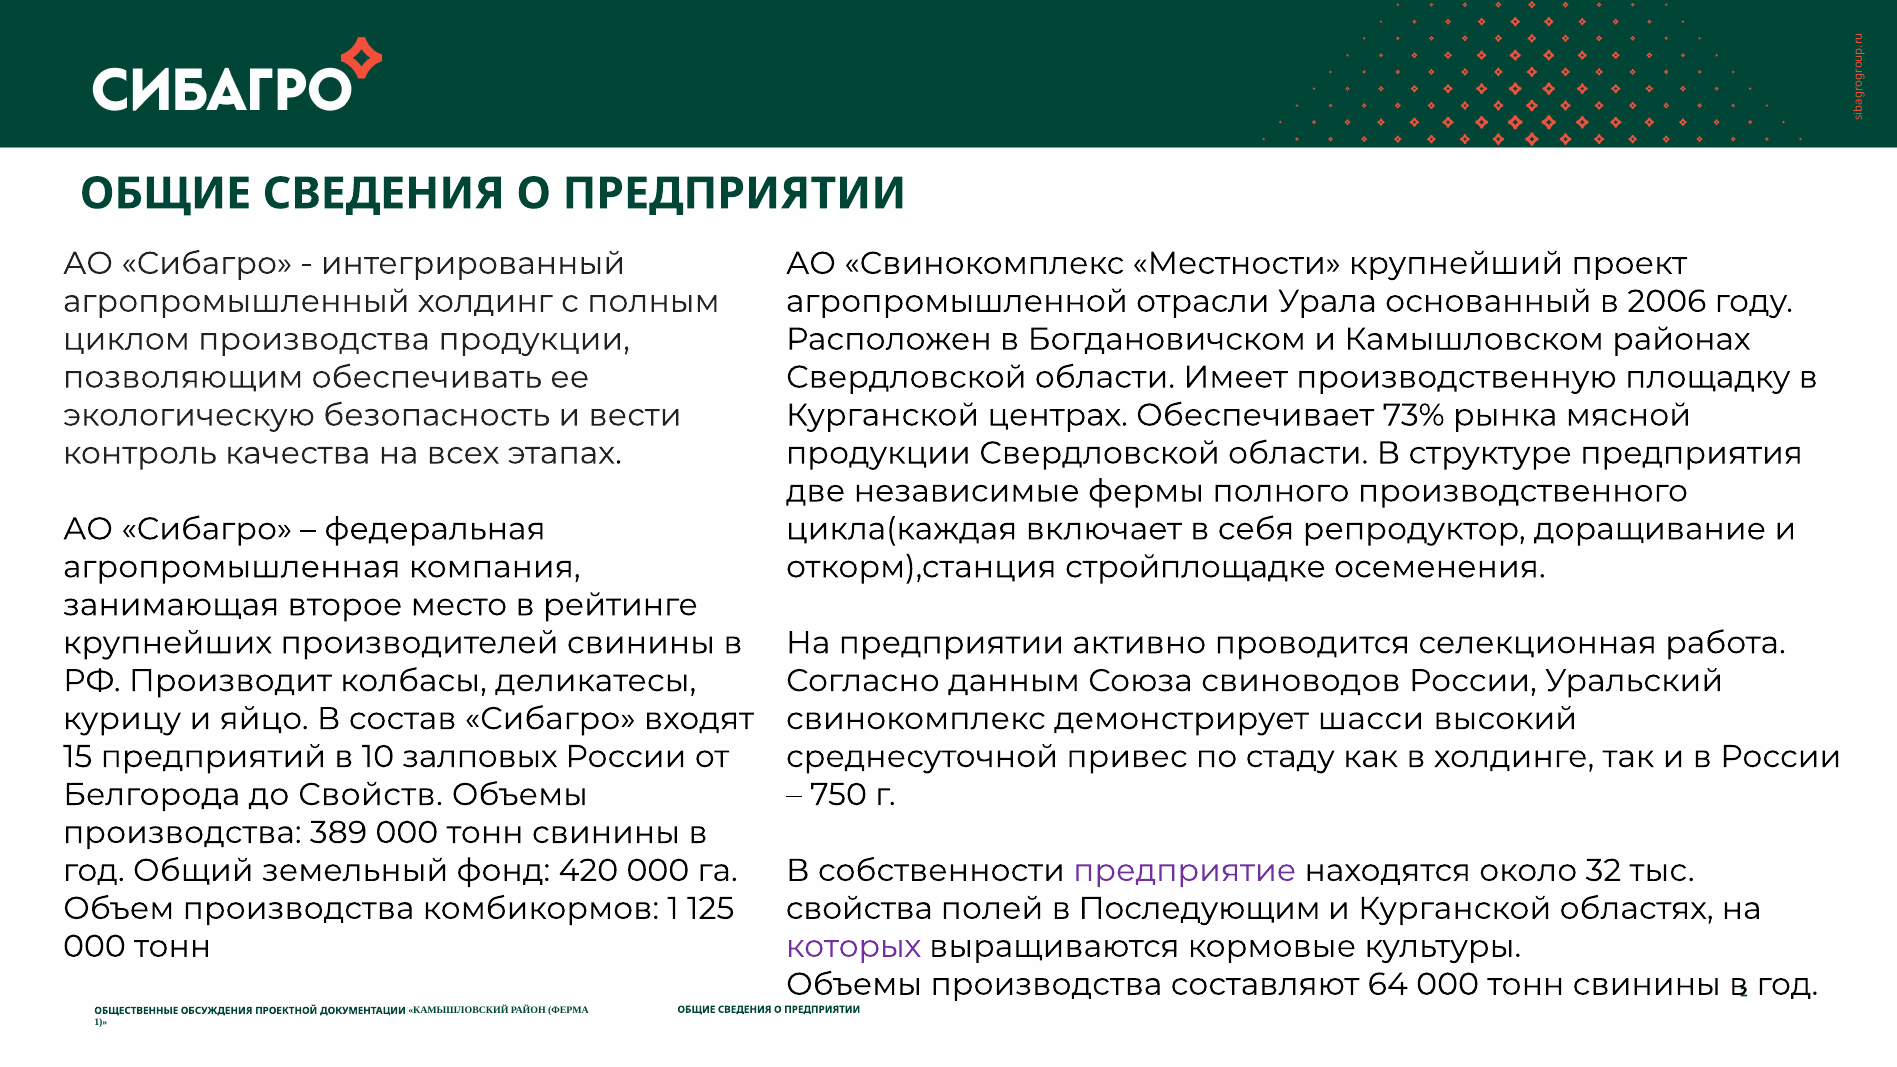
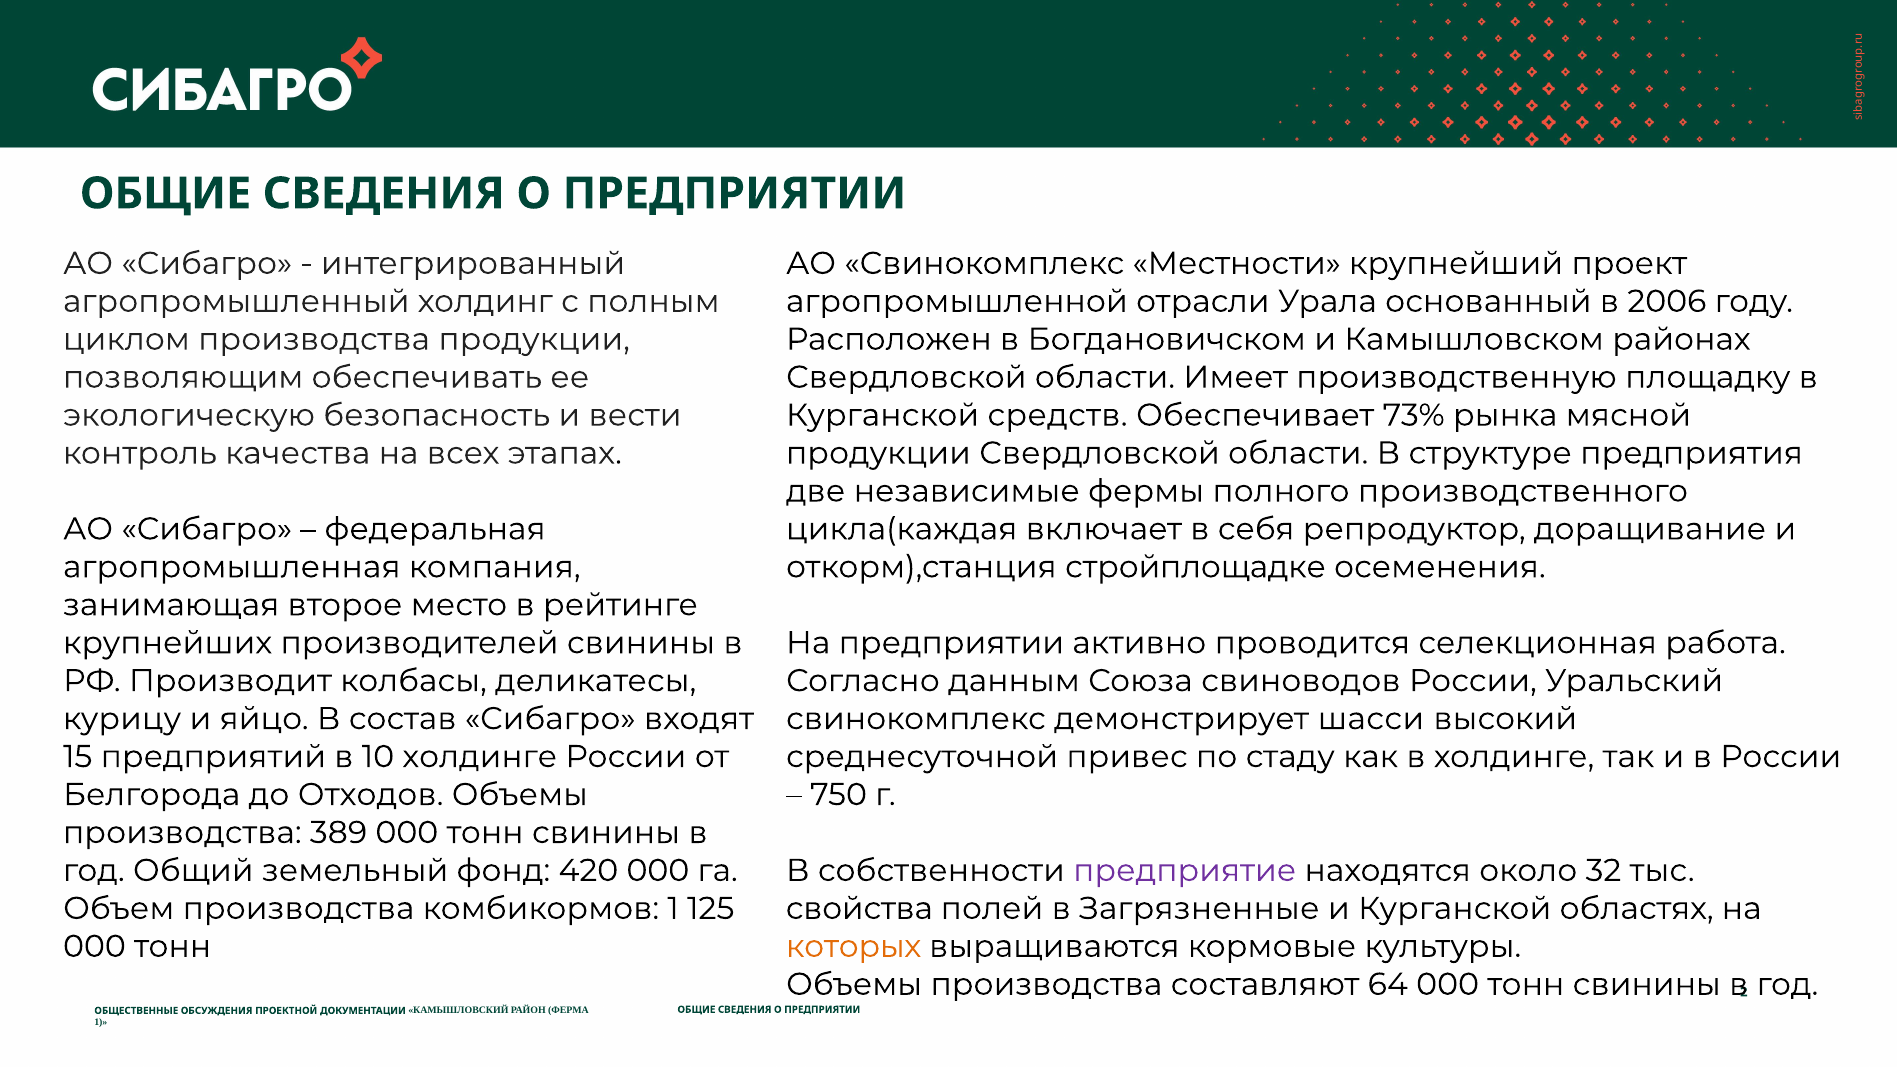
центрах: центрах -> средств (1057, 415)
10 залповых: залповых -> холдинге (480, 757)
Свойств: Свойств -> Отходов (371, 795)
Последующим: Последующим -> Загрязненные (1199, 909)
которых colour: purple -> orange (854, 947)
